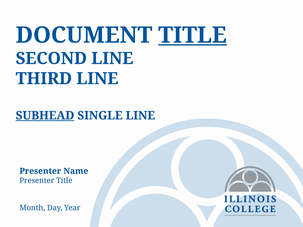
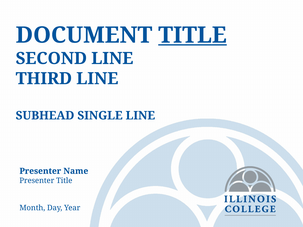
SUBHEAD underline: present -> none (45, 116)
